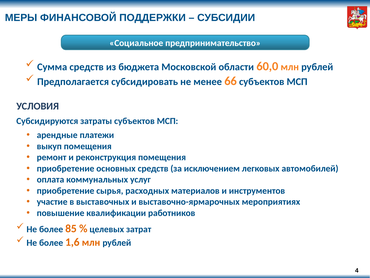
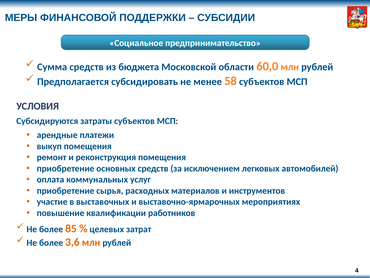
66: 66 -> 58 (231, 81)
1,6: 1,6 -> 3,6 (72, 242)
